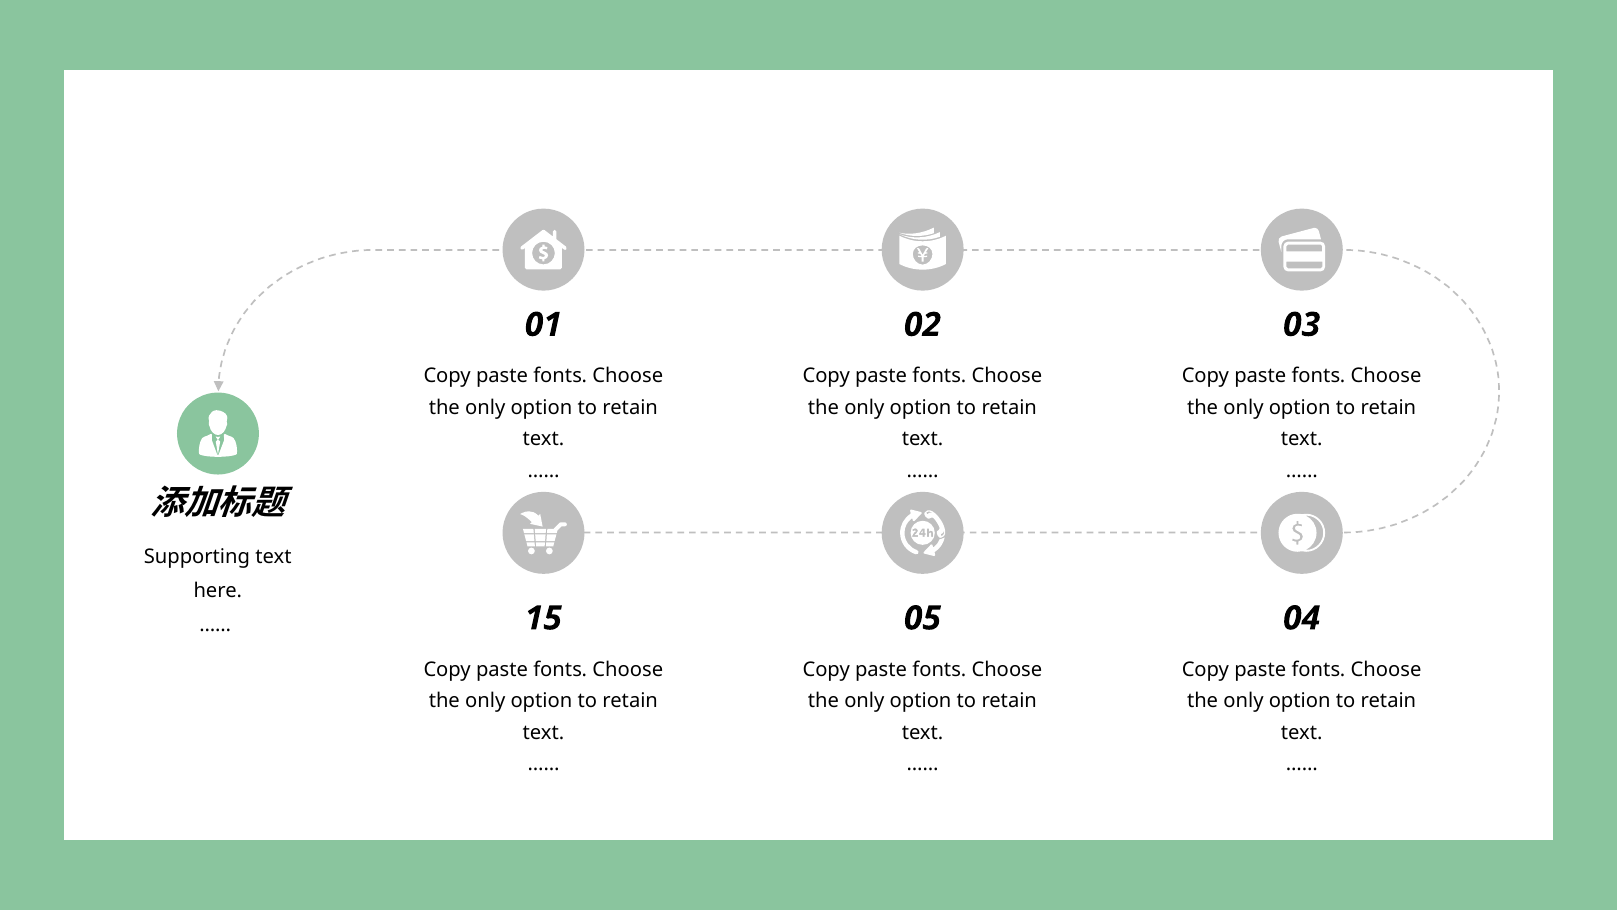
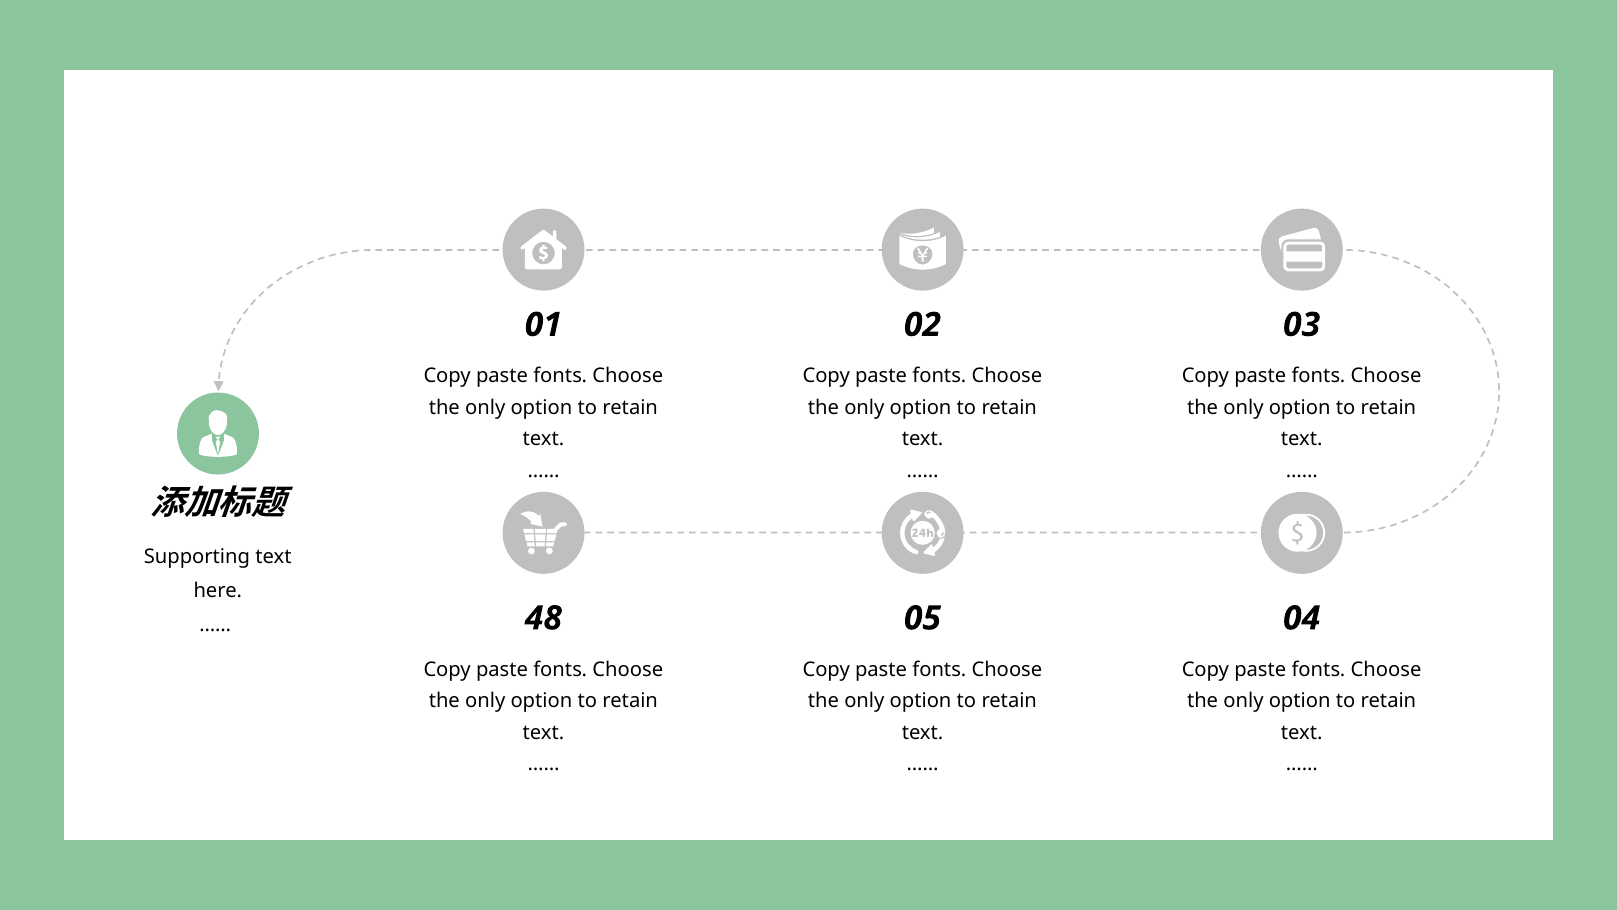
15: 15 -> 48 (543, 618)
